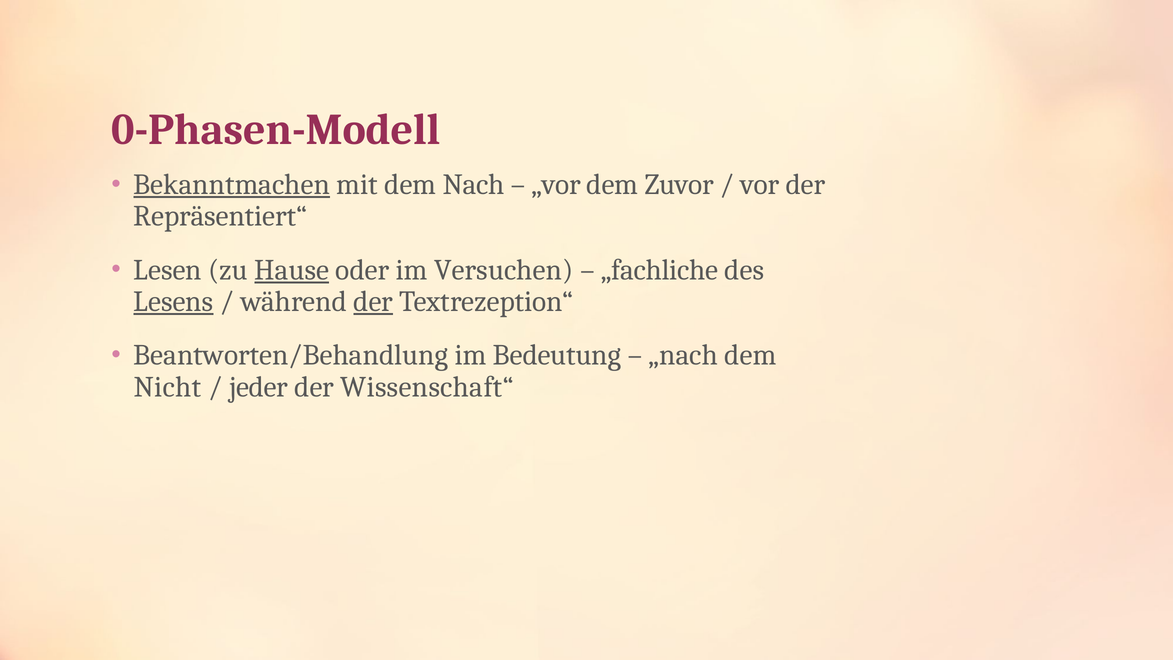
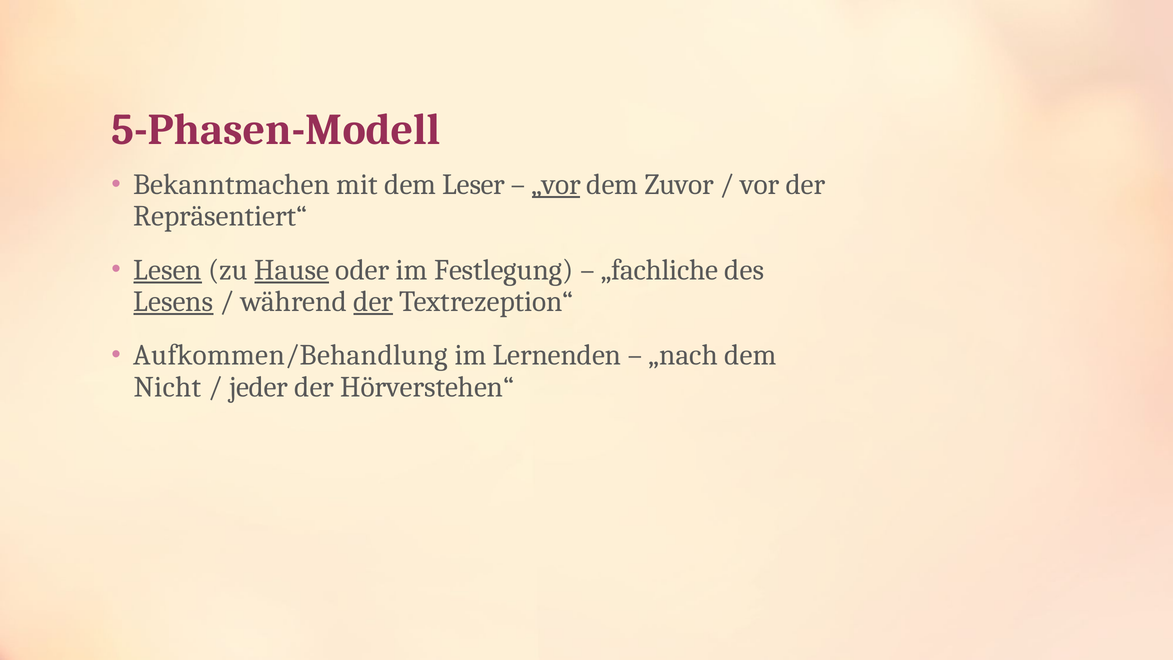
0-Phasen-Modell: 0-Phasen-Modell -> 5-Phasen-Modell (276, 130)
Bekanntmachen underline: present -> none (232, 184)
Nach: Nach -> Leser (474, 184)
„vor underline: none -> present (556, 184)
Lesen underline: none -> present (168, 270)
Versuchen: Versuchen -> Festlegung (504, 270)
Beantworten/Behandlung: Beantworten/Behandlung -> Aufkommen/Behandlung (291, 355)
Bedeutung: Bedeutung -> Lernenden (557, 355)
Wissenschaft“: Wissenschaft“ -> Hörverstehen“ (427, 387)
